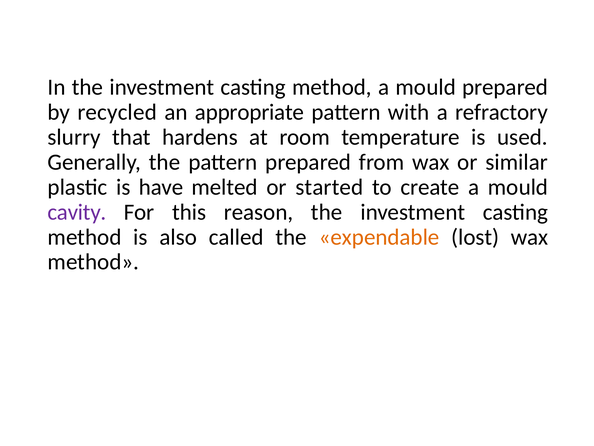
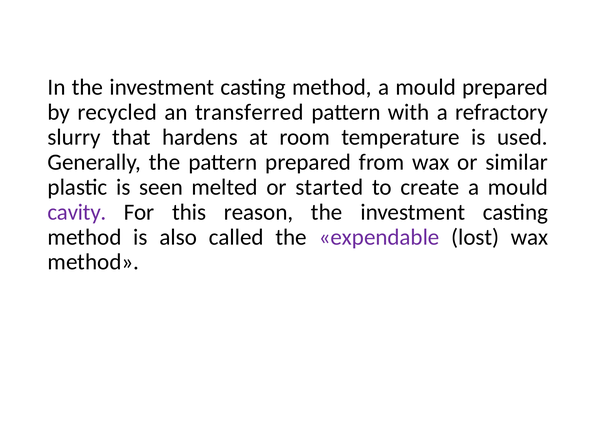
appropriate: appropriate -> transferred (249, 112)
have: have -> seen (161, 187)
expendable colour: orange -> purple (379, 237)
